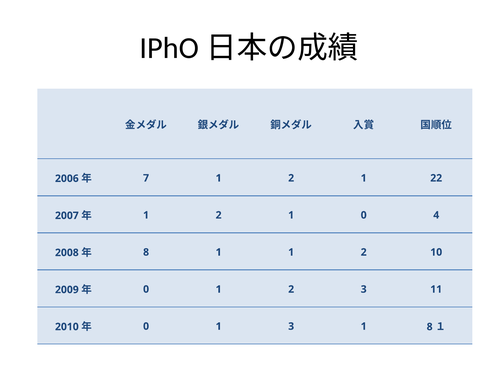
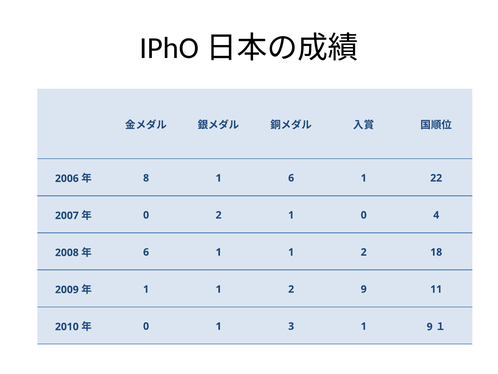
7: 7 -> 8 (146, 178)
2: 2 -> 6 (291, 178)
1: 1 -> 0 (146, 215)
8: 8 -> 6 (146, 252)
10: 10 -> 18 (436, 252)
0: 0 -> 1 (146, 289)
2 3: 3 -> 9 (364, 289)
1 8: 8 -> 9 (430, 326)
